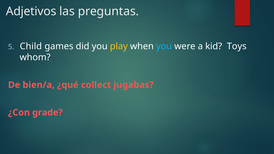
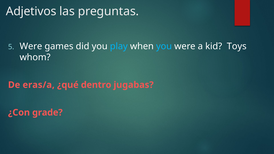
Child: Child -> Were (31, 46)
play colour: yellow -> light blue (119, 46)
bien/a: bien/a -> eras/a (39, 85)
collect: collect -> dentro (96, 85)
